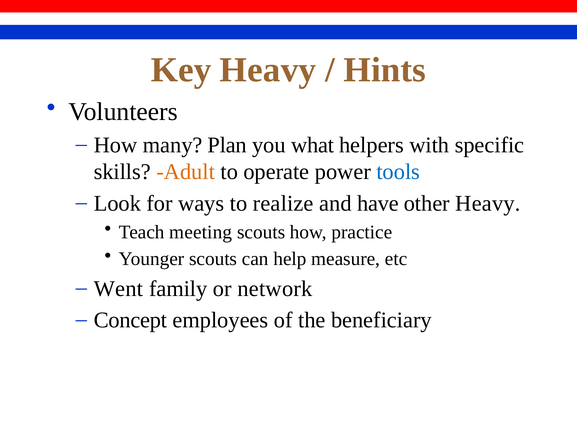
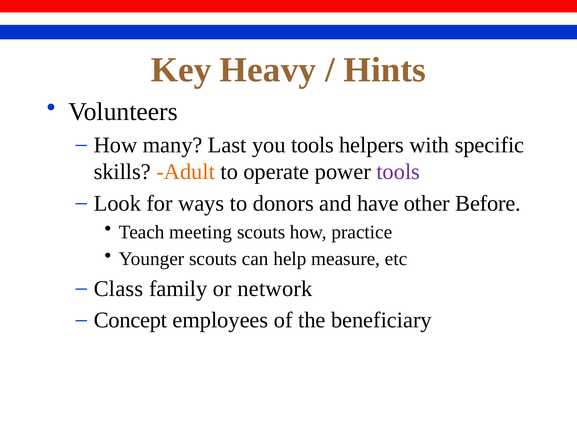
Plan: Plan -> Last (227, 145)
you what: what -> tools (313, 145)
tools colour: blue -> purple (398, 172)
realize: realize -> donors (283, 203)
other Heavy: Heavy -> Before (488, 203)
Went: Went -> Class (118, 289)
